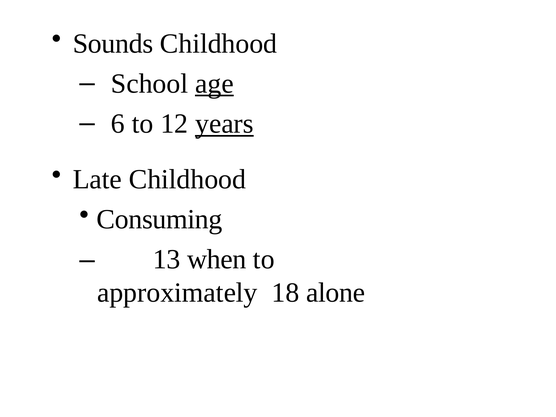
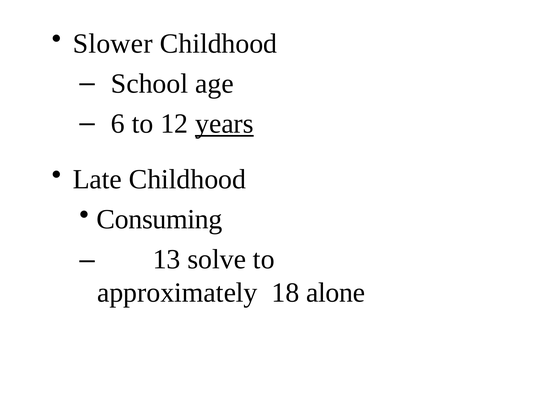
Sounds: Sounds -> Slower (113, 44)
age underline: present -> none (214, 84)
when: when -> solve (217, 259)
